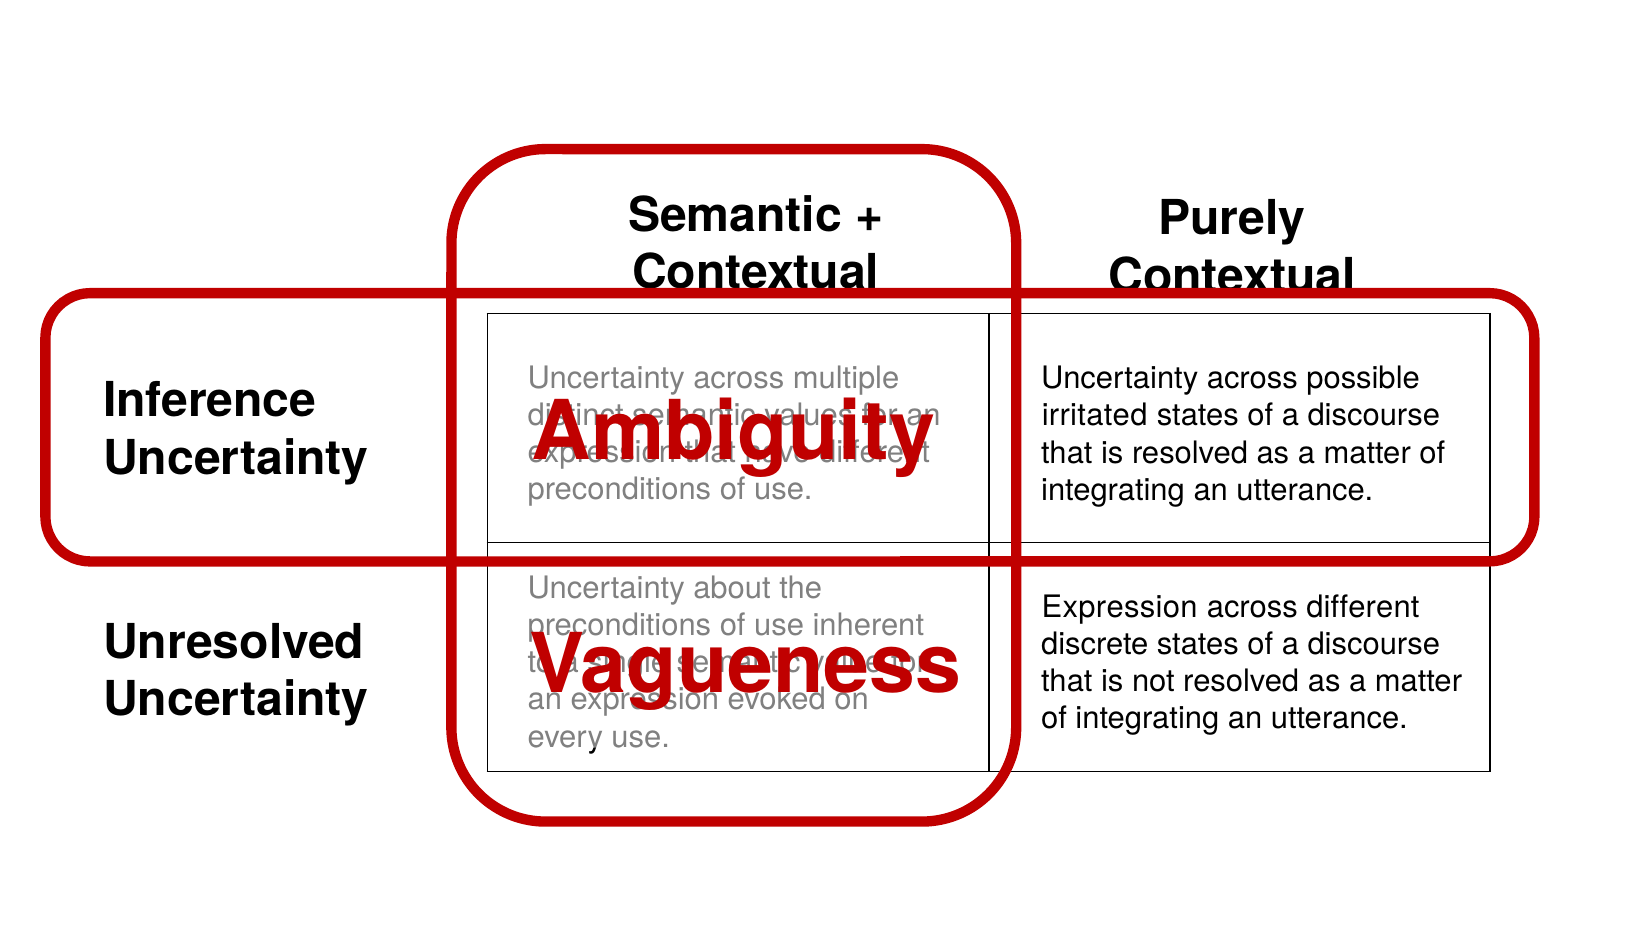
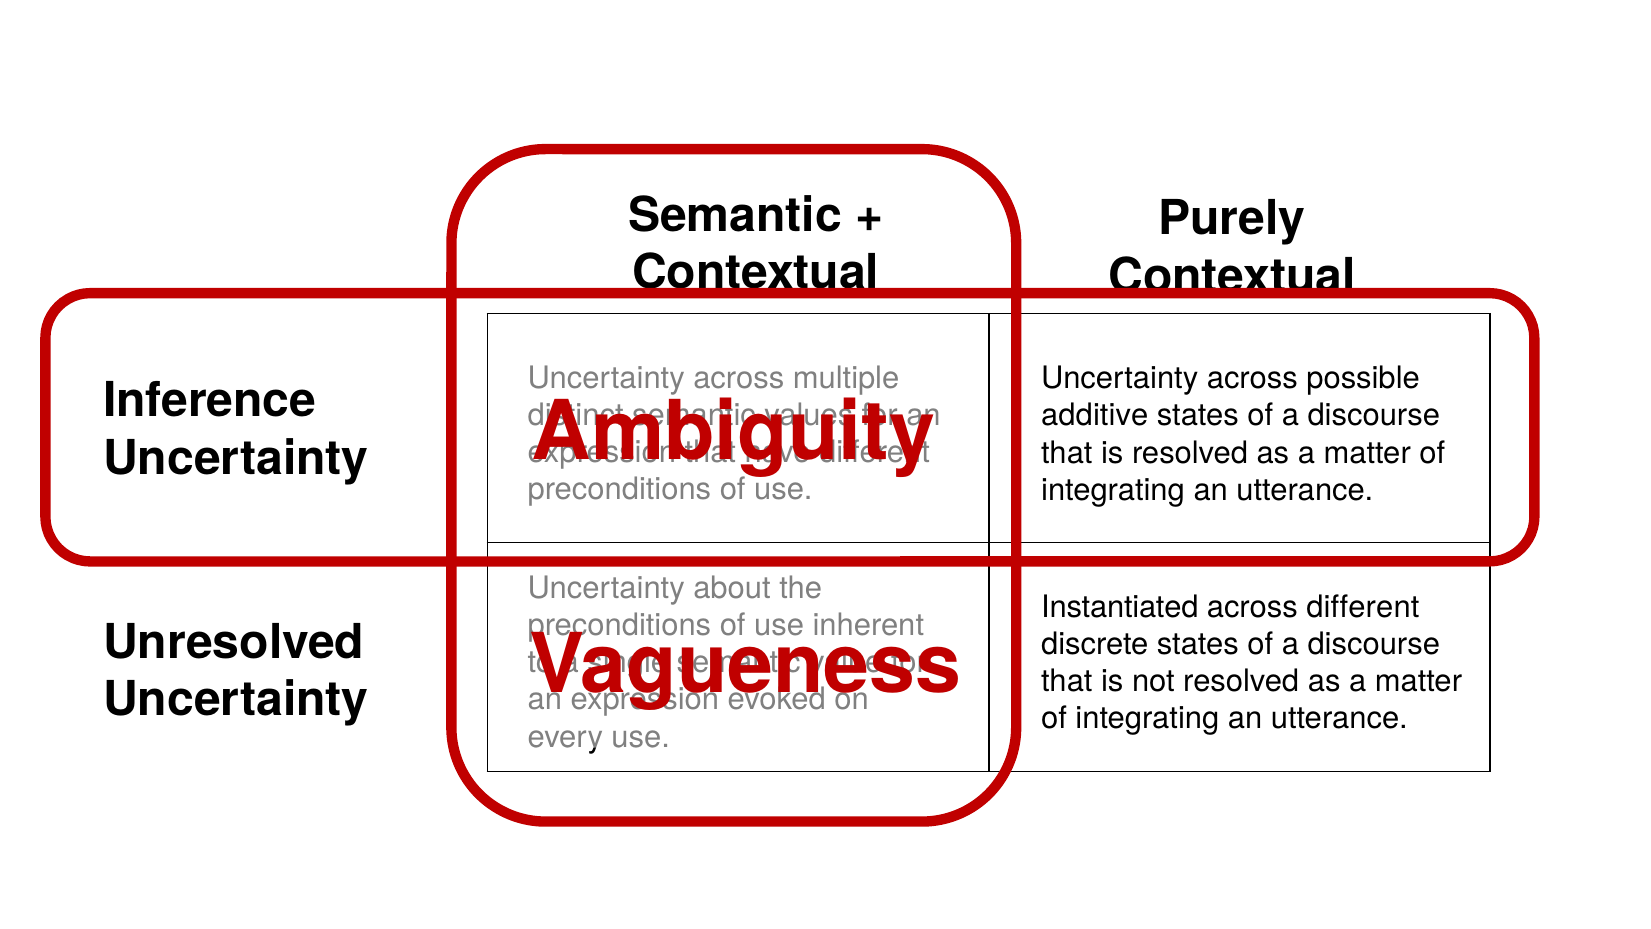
irritated: irritated -> additive (1095, 416)
Expression: Expression -> Instantiated (1120, 607)
